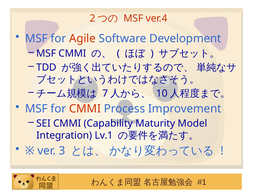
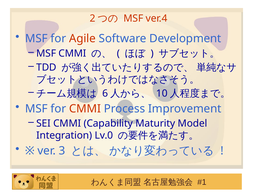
7: 7 -> 6 (105, 93)
Lv.1: Lv.1 -> Lv.0 (104, 135)
